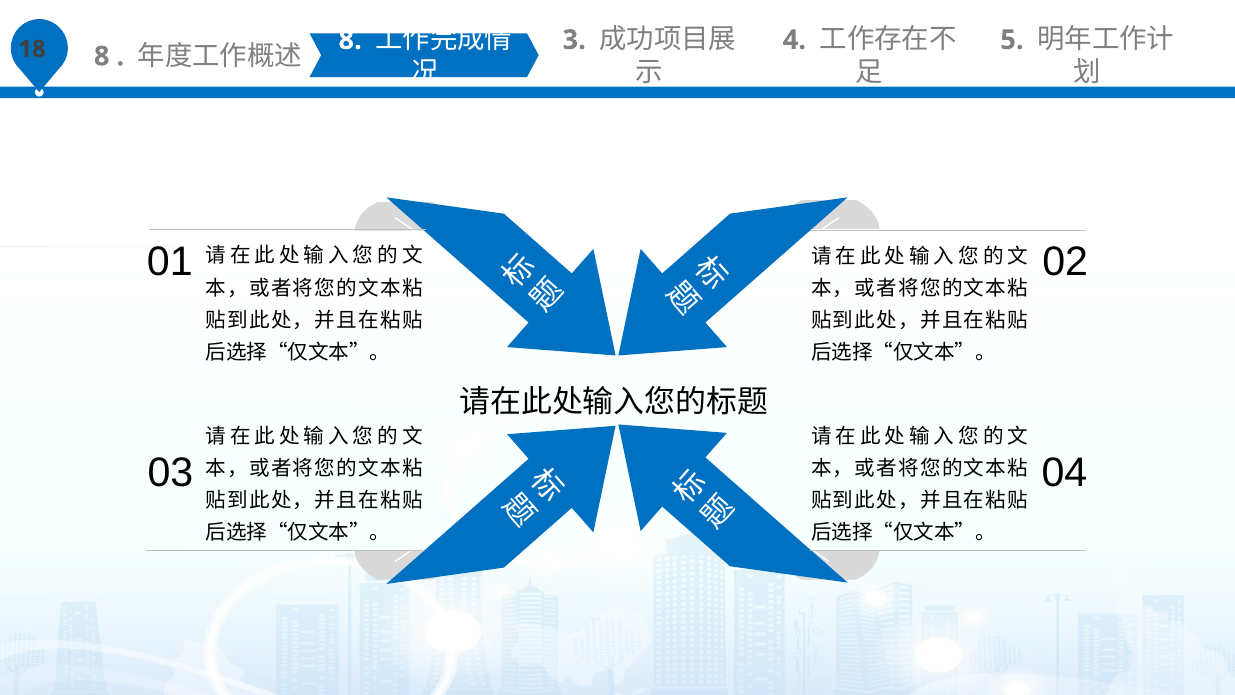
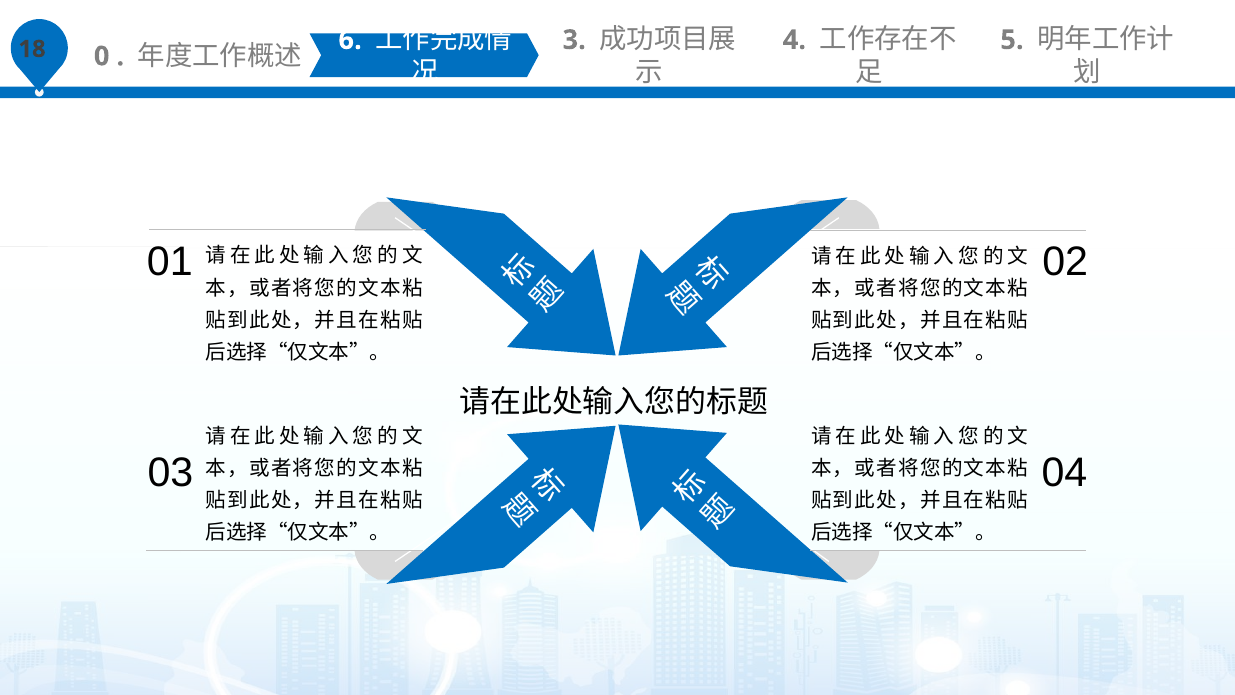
8: 8 -> 0 (102, 56)
8: 8 -> 6 (350, 40)
